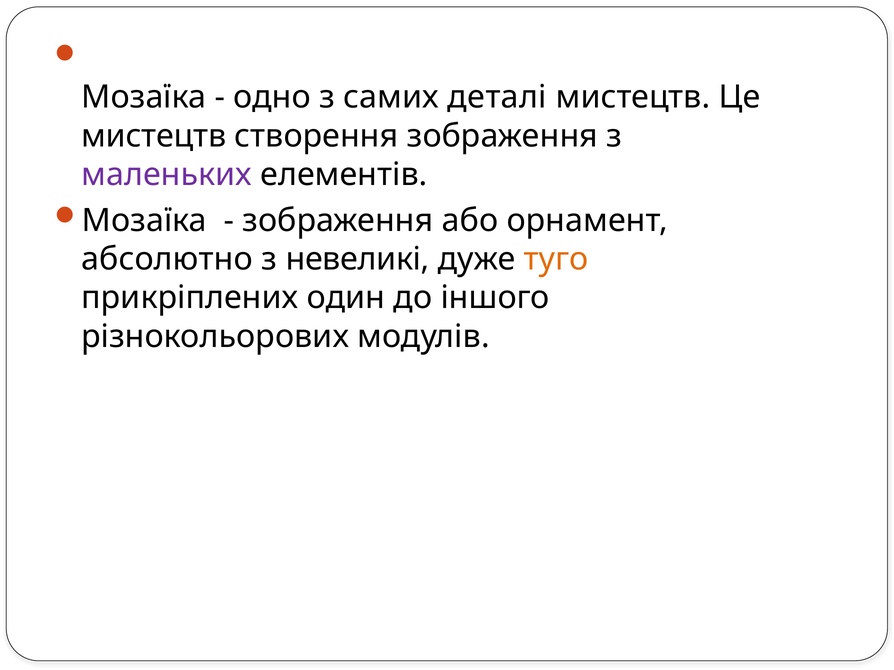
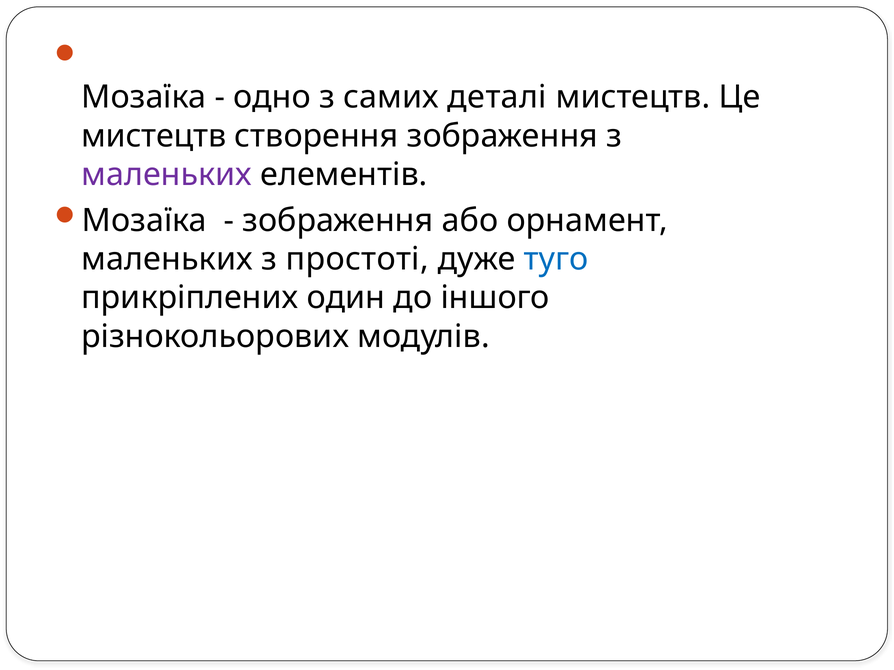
абсолютно: абсолютно -> маленьких (167, 259)
невеликі: невеликі -> простоті (357, 259)
туго colour: orange -> blue (556, 259)
